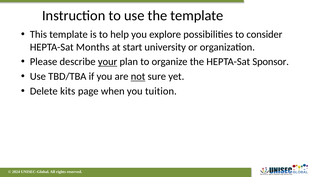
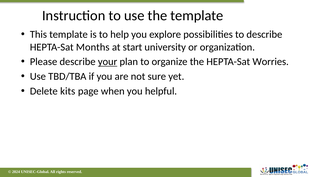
to consider: consider -> describe (264, 34)
Sponsor: Sponsor -> Worries (271, 62)
not underline: present -> none (138, 76)
tuition: tuition -> helpful (161, 91)
